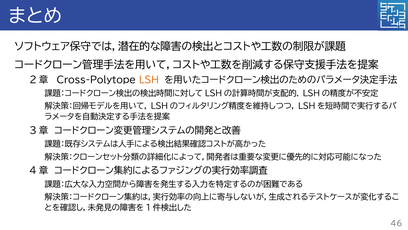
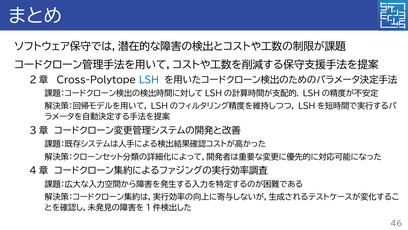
LSH colour: orange -> blue (149, 80)
